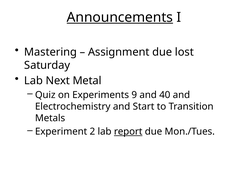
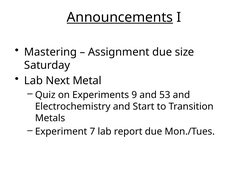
lost: lost -> size (185, 52)
40: 40 -> 53 (165, 95)
2: 2 -> 7 (92, 132)
report underline: present -> none (128, 132)
